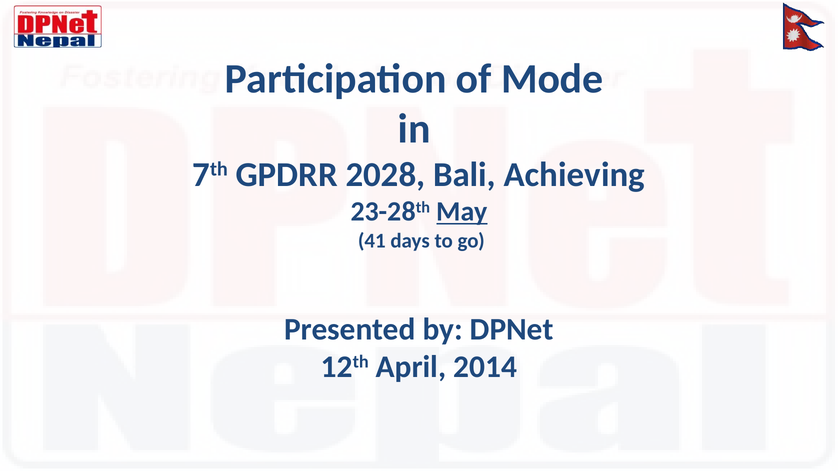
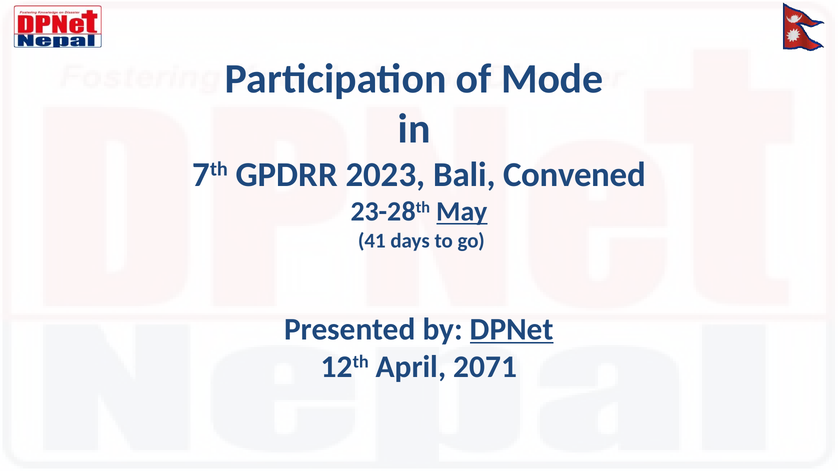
2028: 2028 -> 2023 (385, 175)
Achieving: Achieving -> Convened (574, 175)
DPNet underline: none -> present (512, 330)
2014: 2014 -> 2071 (485, 367)
